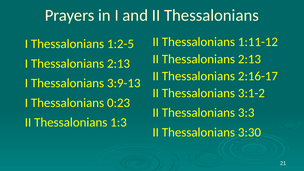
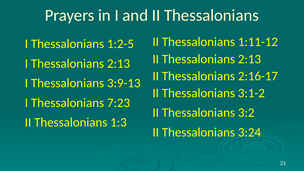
0:23: 0:23 -> 7:23 (119, 103)
3:3: 3:3 -> 3:2 (246, 113)
3:30: 3:30 -> 3:24 (249, 132)
